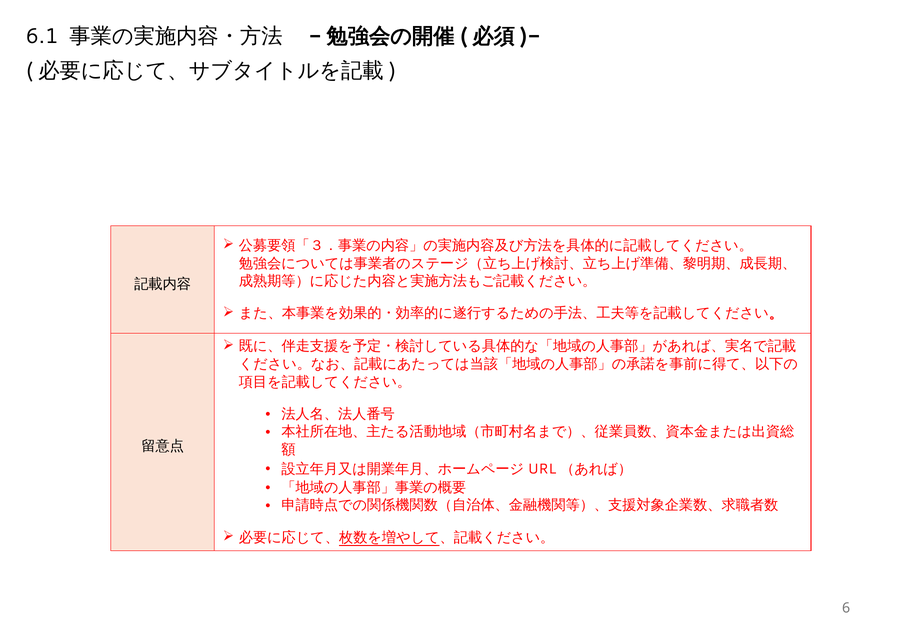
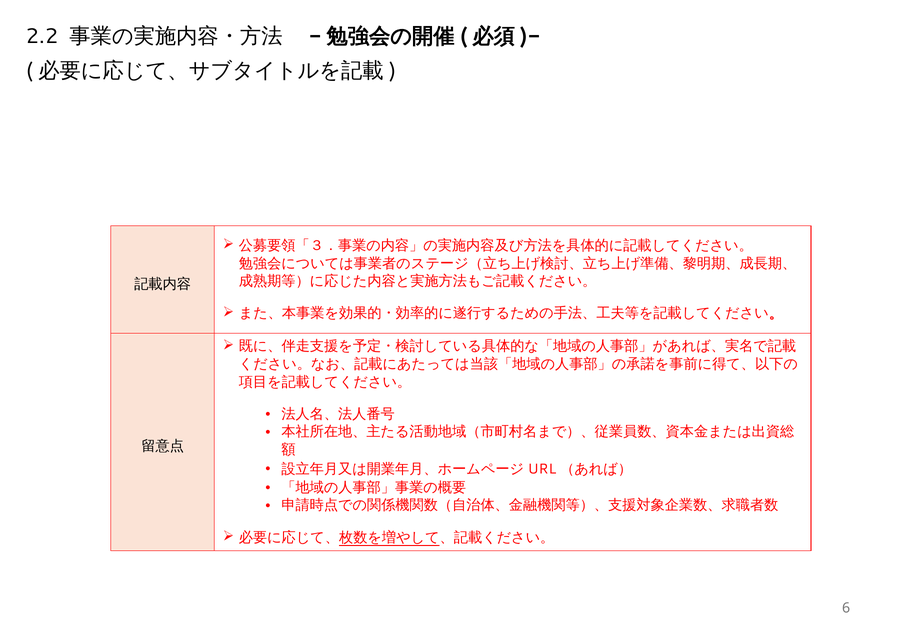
6.1: 6.1 -> 2.2 (42, 36)
